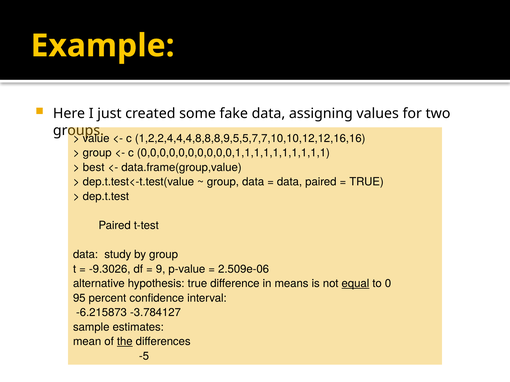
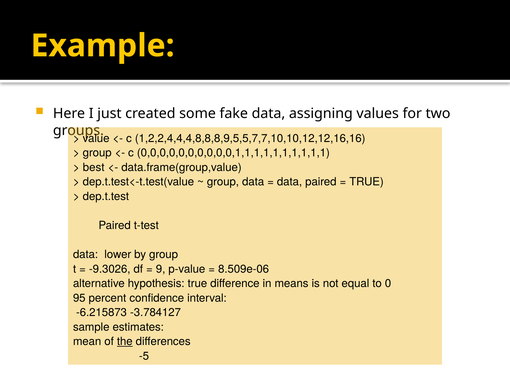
study: study -> lower (118, 255)
2.509e-06: 2.509e-06 -> 8.509e-06 (244, 269)
equal underline: present -> none (355, 284)
